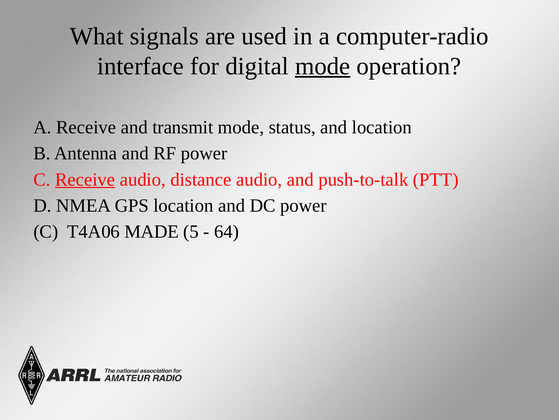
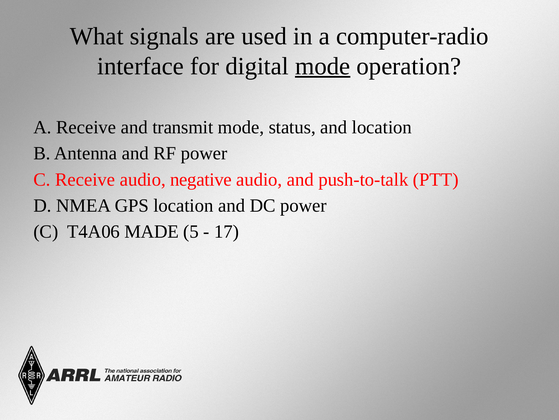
Receive underline: present -> none (85, 179)
distance: distance -> negative (201, 179)
64: 64 -> 17 (227, 231)
